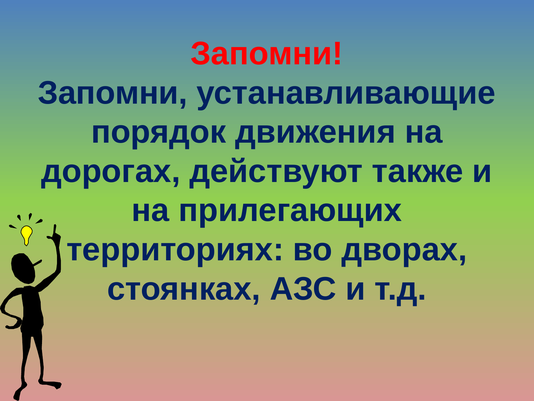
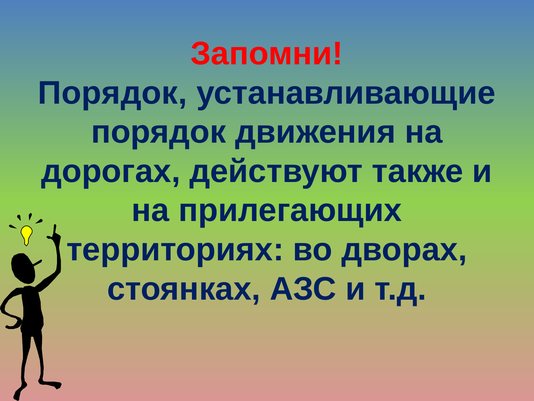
Запомни: Запомни -> Порядок (112, 93)
